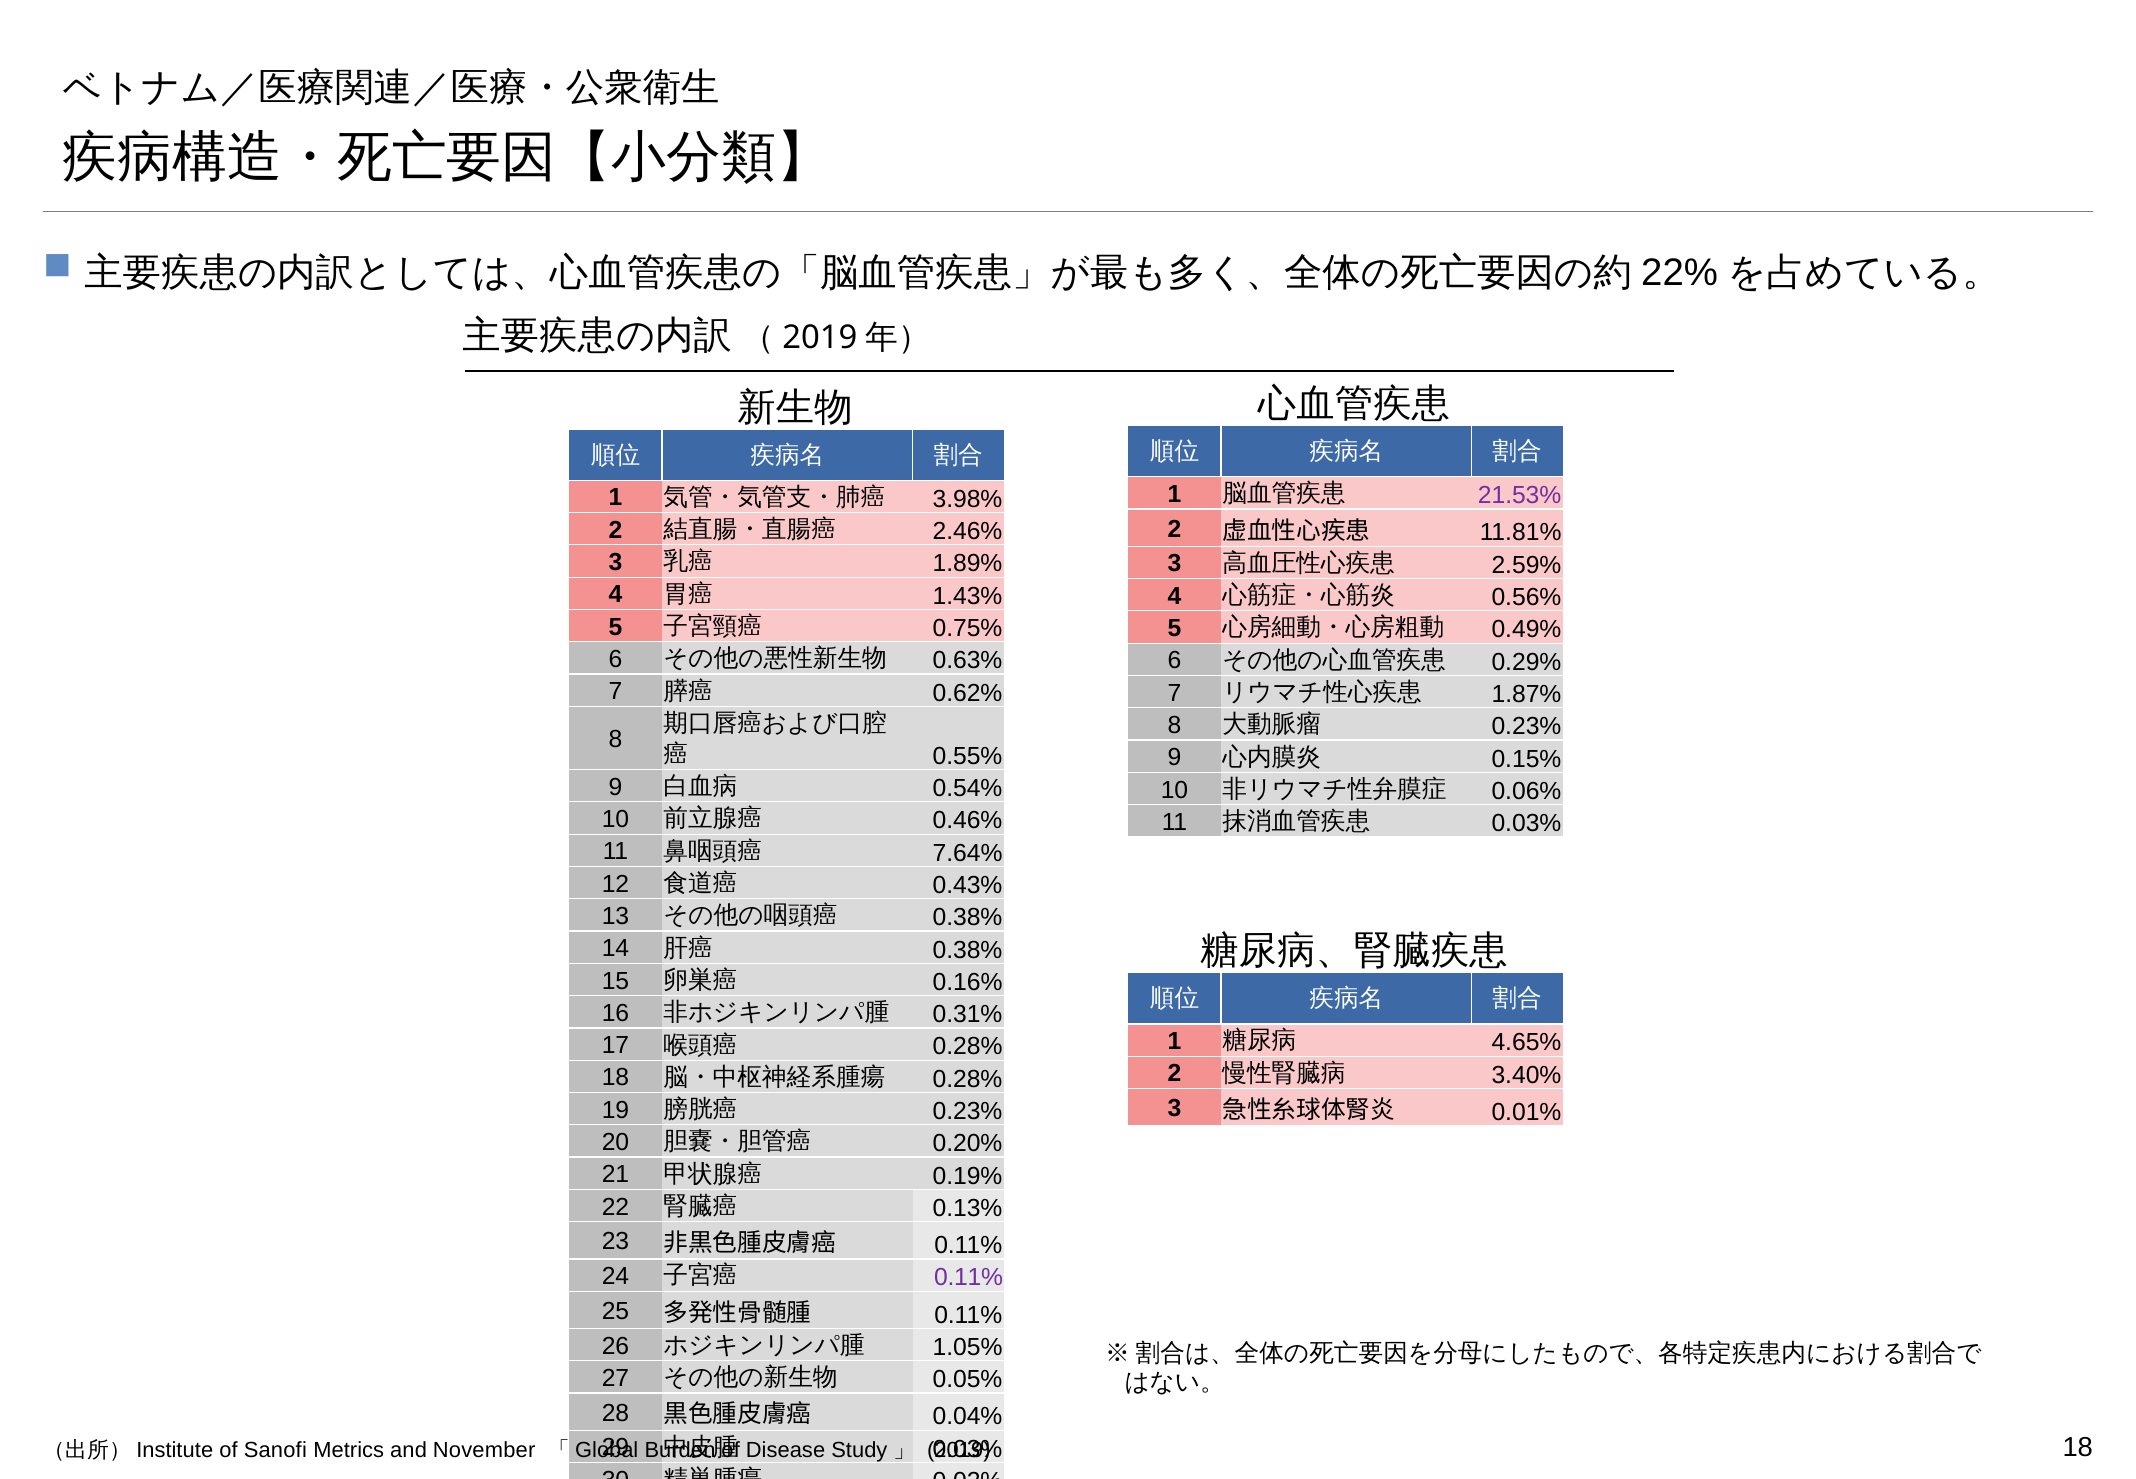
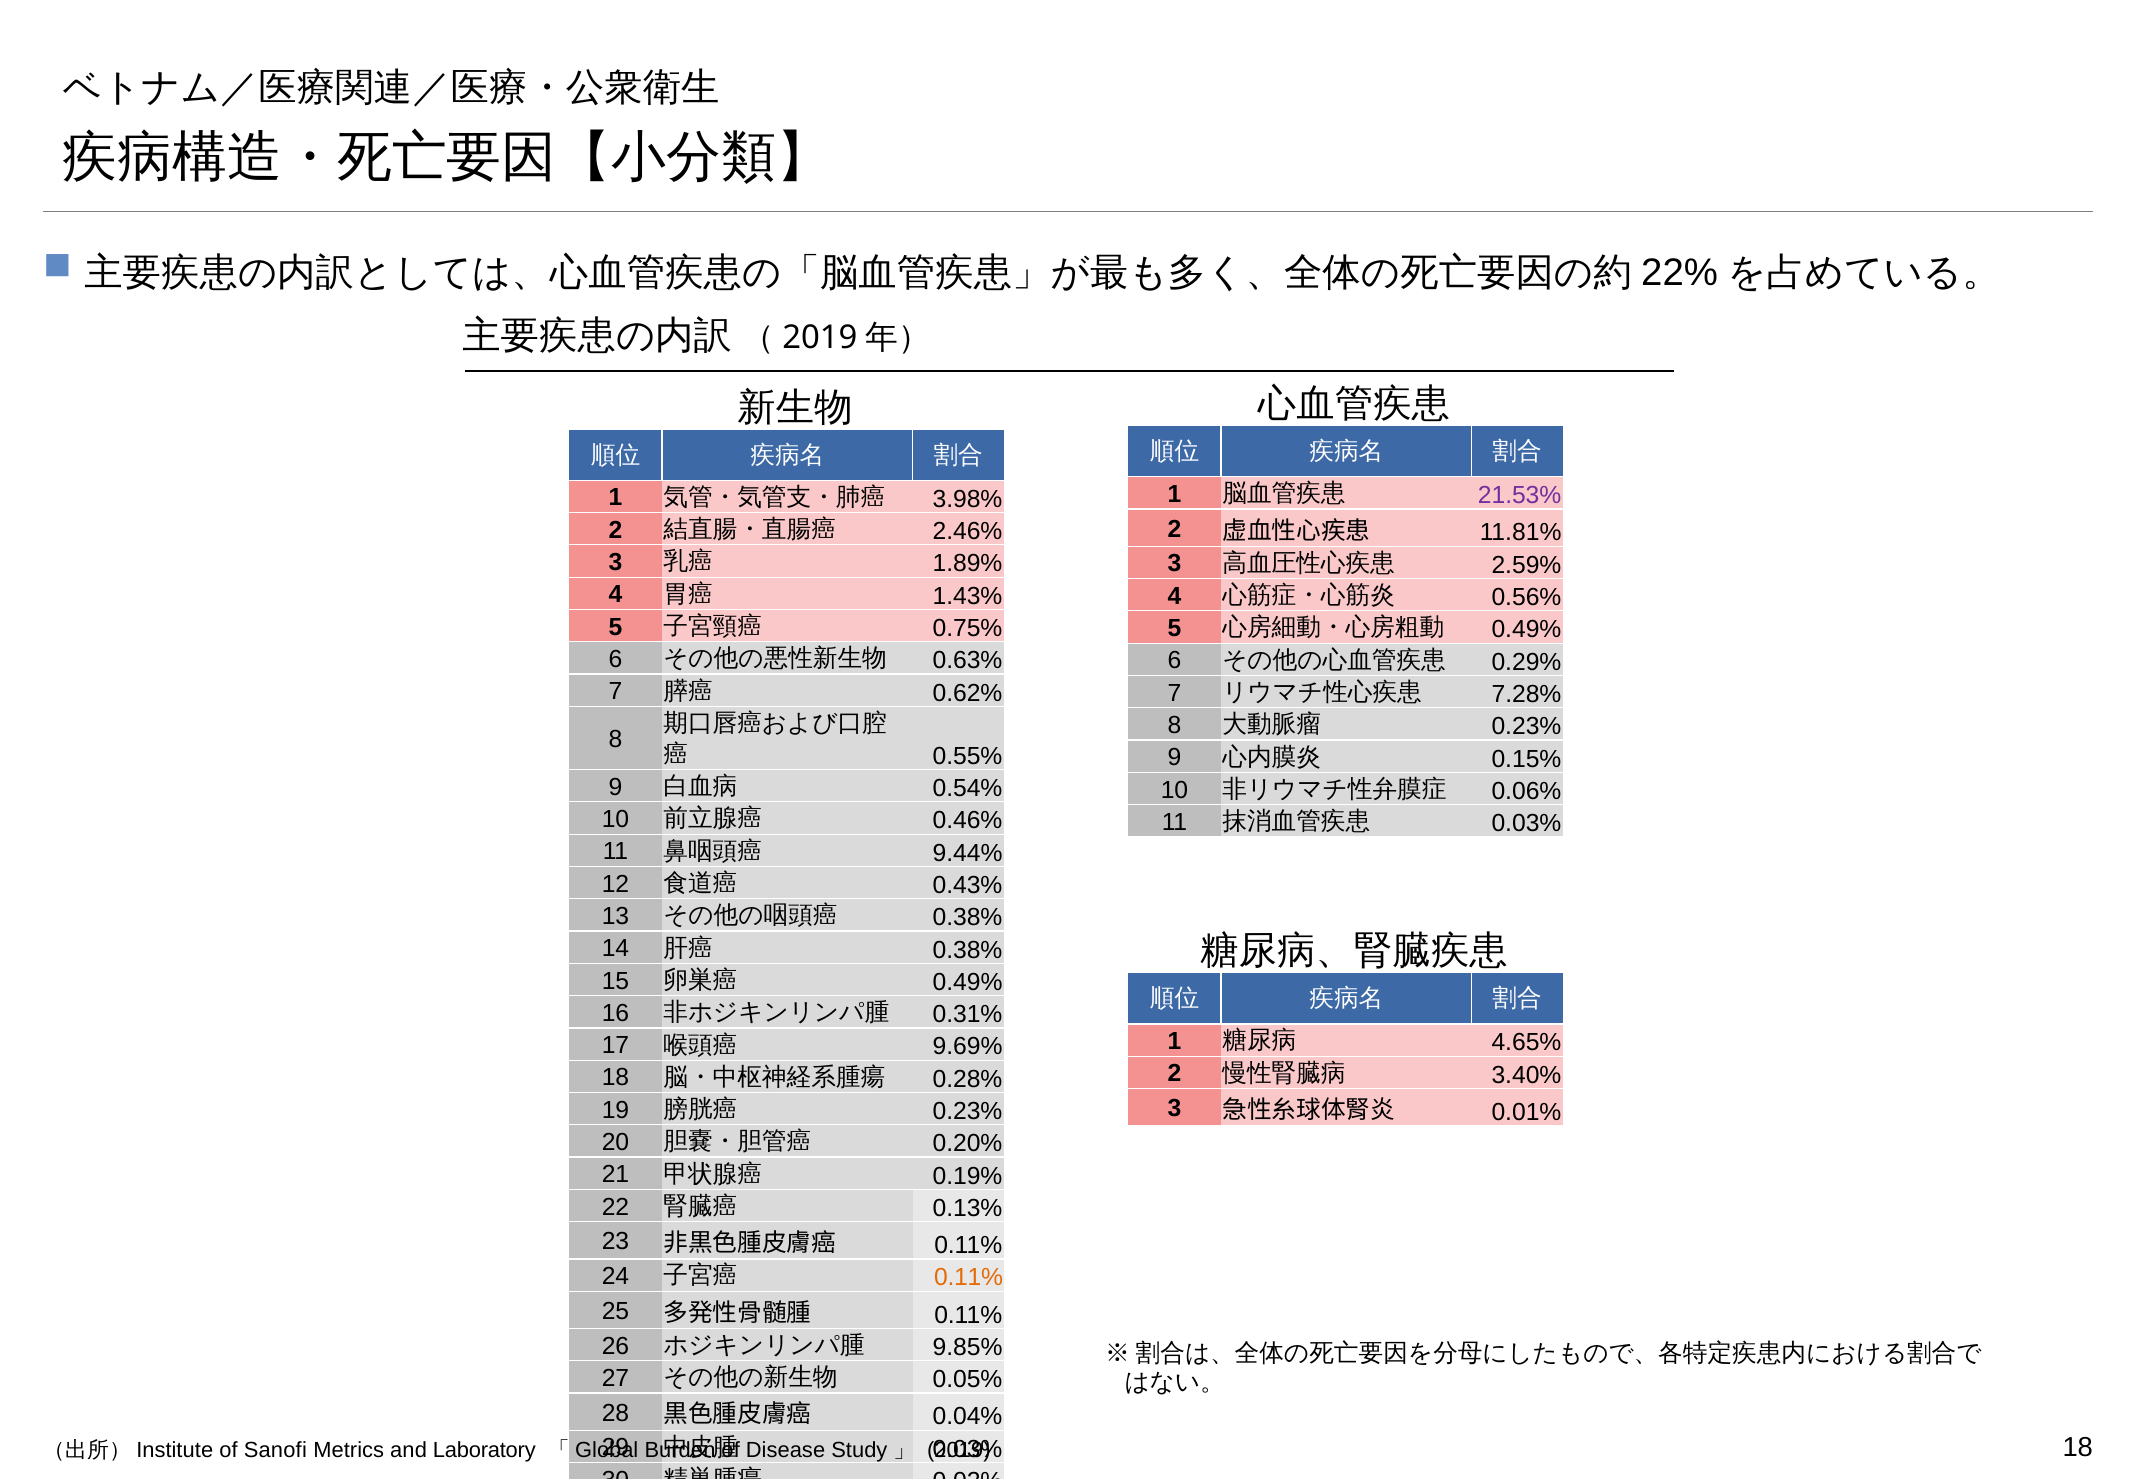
1.87%: 1.87% -> 7.28% (1527, 694)
7.64%: 7.64% -> 9.44% (968, 853)
0.16%: 0.16% -> 0.49% (968, 982)
0.28%: 0.28% -> 9.69% (968, 1047)
0.11% colour: purple -> orange (969, 1278)
1.05%: 1.05% -> 9.85% (968, 1347)
November: November -> Laboratory (484, 1450)
